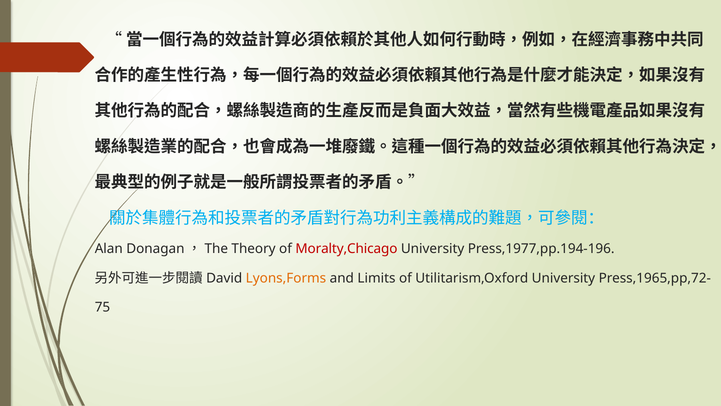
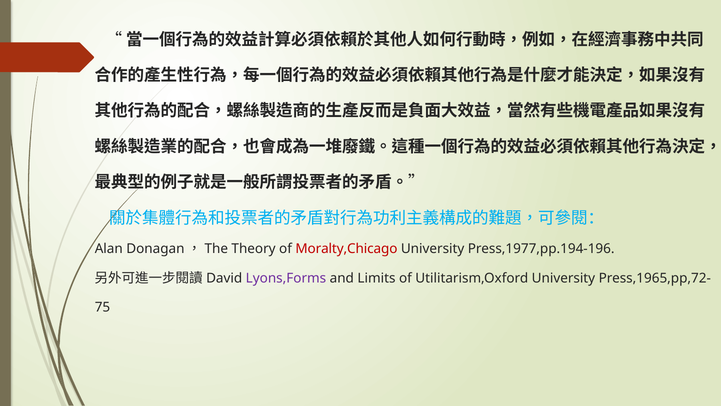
Lyons,Forms colour: orange -> purple (286, 278)
